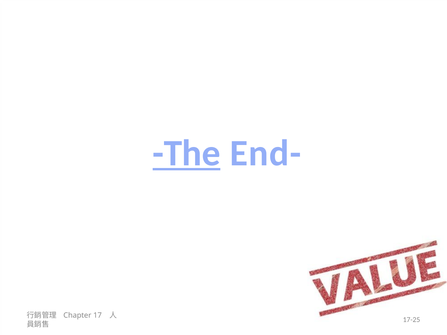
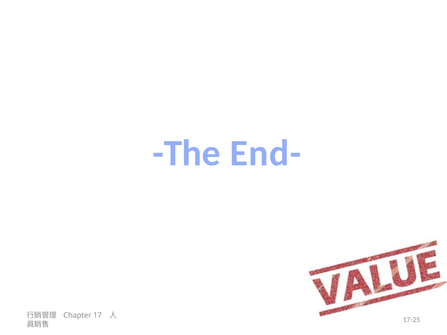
The underline: present -> none (186, 153)
